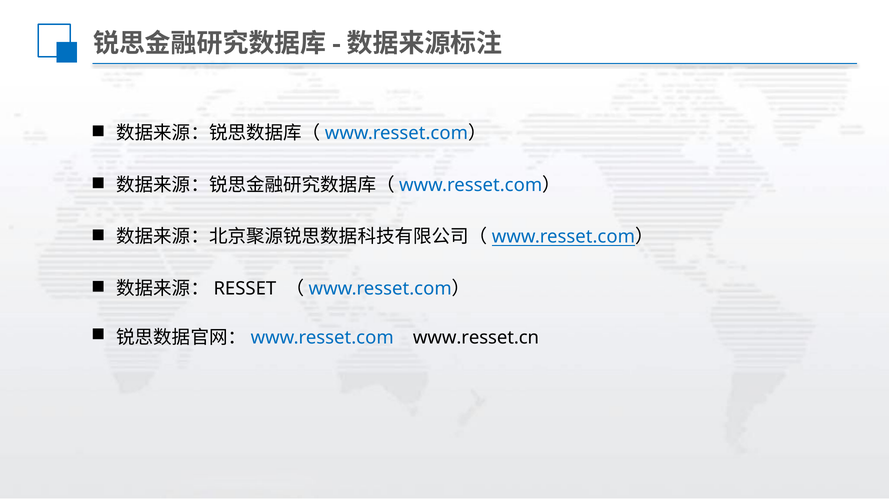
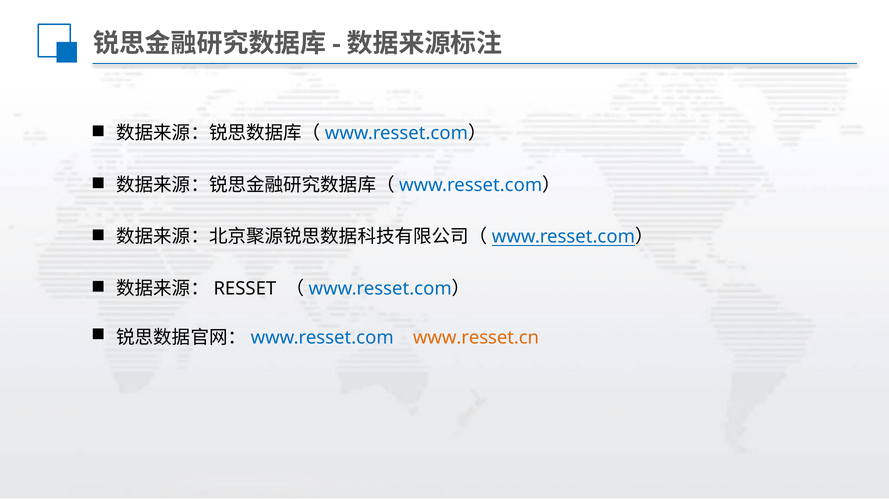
www.resset.cn colour: black -> orange (476, 338)
